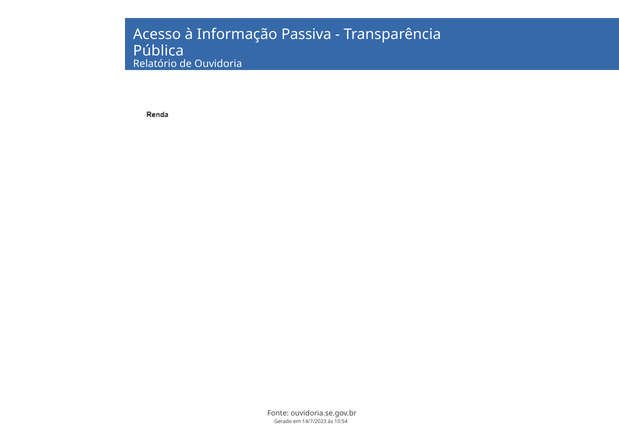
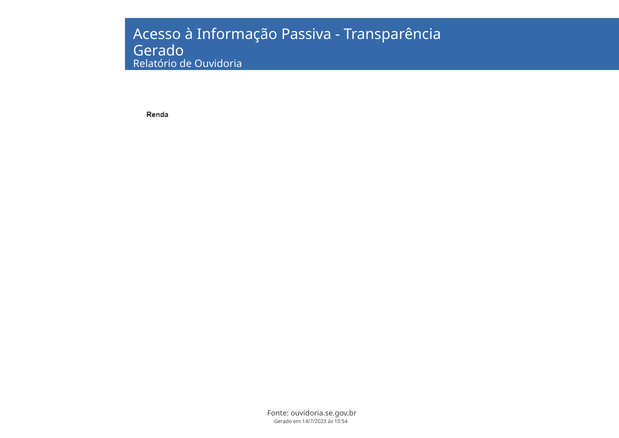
Pública: Pública -> Gerado (159, 51)
